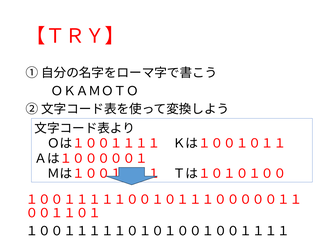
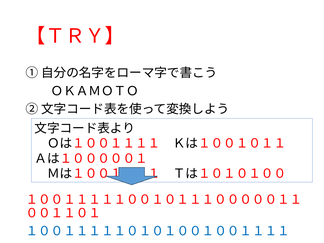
１００１１１１１０１０１００１００１１１１ colour: black -> blue (158, 231)
